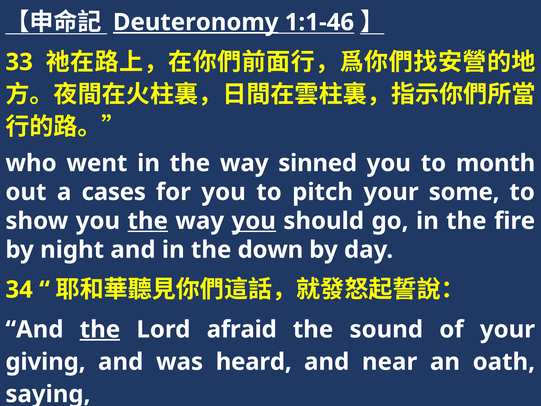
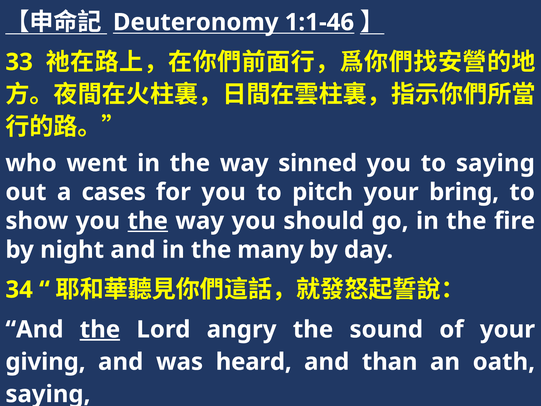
Deuteronomy underline: present -> none (196, 22)
to month: month -> saying (495, 163)
some: some -> bring (464, 192)
you underline: present -> none (254, 221)
down: down -> many (270, 250)
afraid: afraid -> angry (242, 329)
near: near -> than (390, 362)
